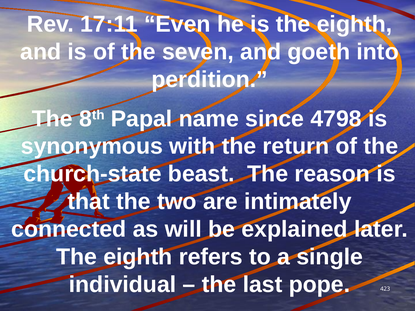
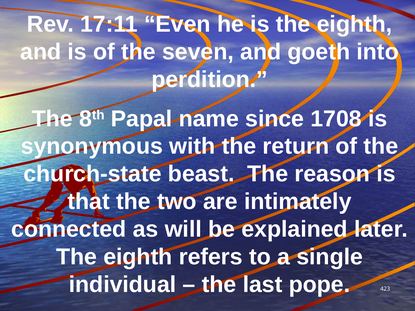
4798: 4798 -> 1708 (336, 119)
